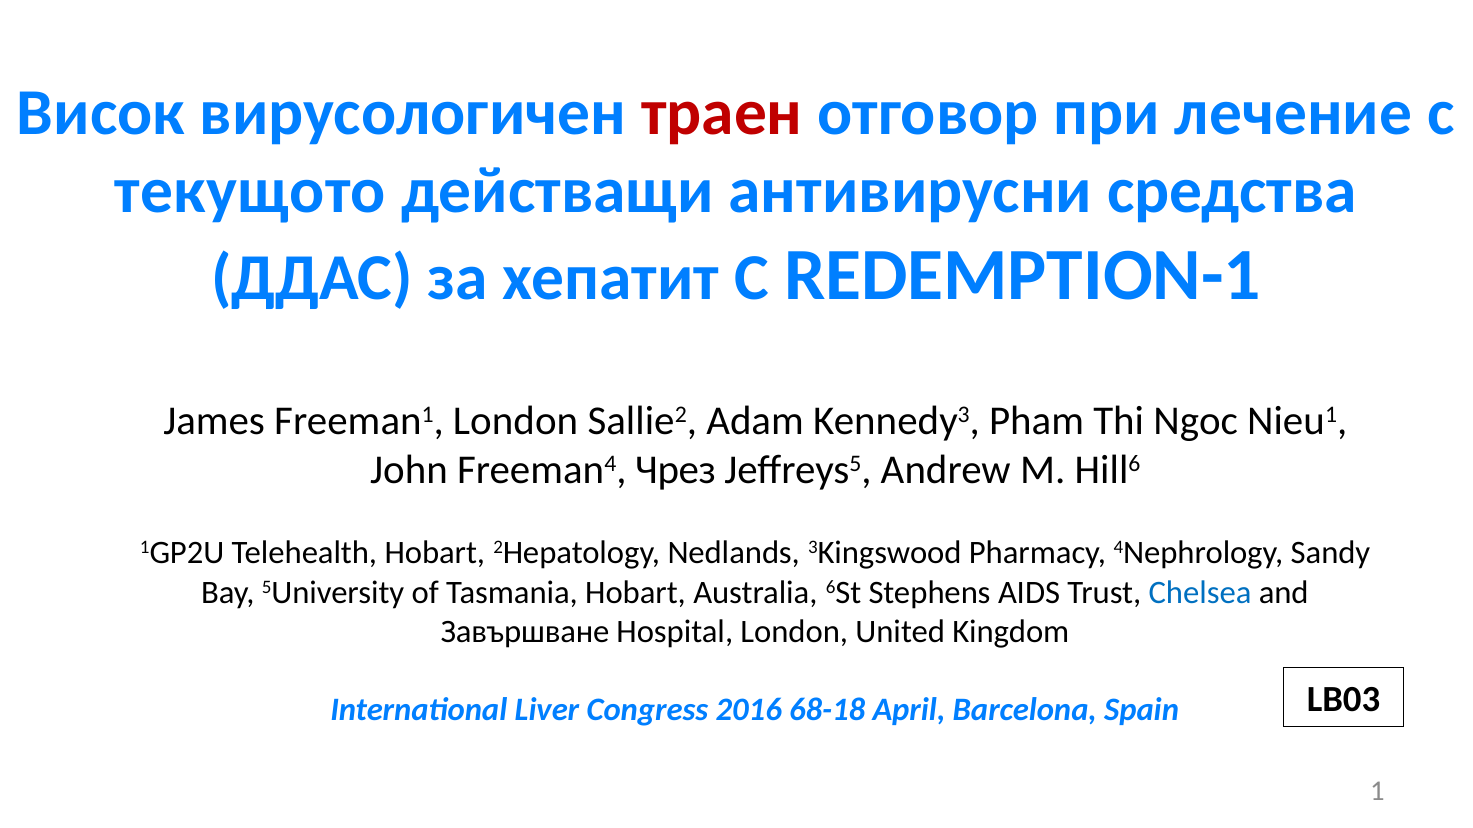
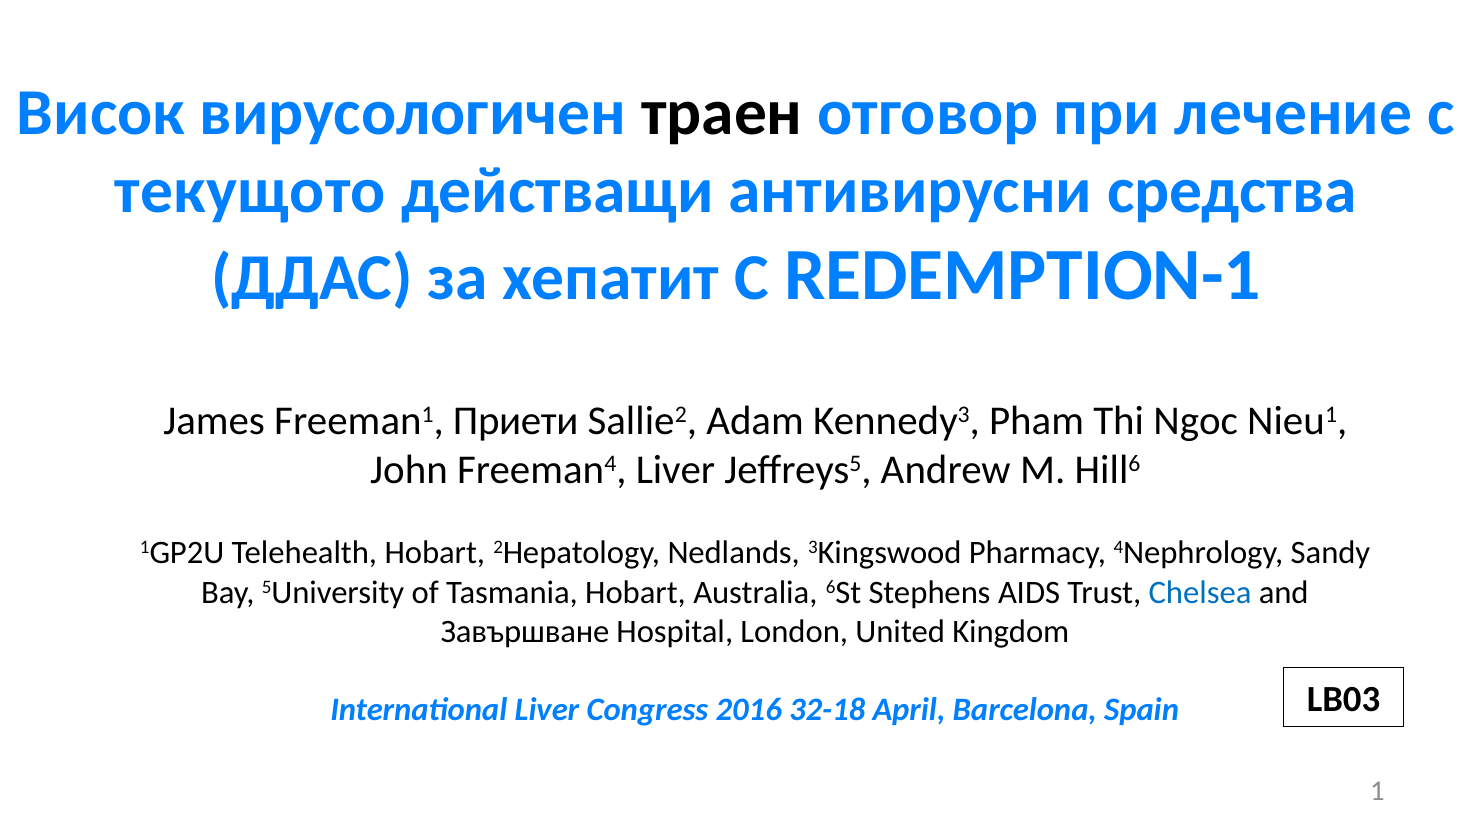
траен colour: red -> black (722, 113)
Freeman1 London: London -> Приети (516, 421)
Freeman4 Чрез: Чрез -> Liver (675, 471)
68-18: 68-18 -> 32-18 (827, 710)
